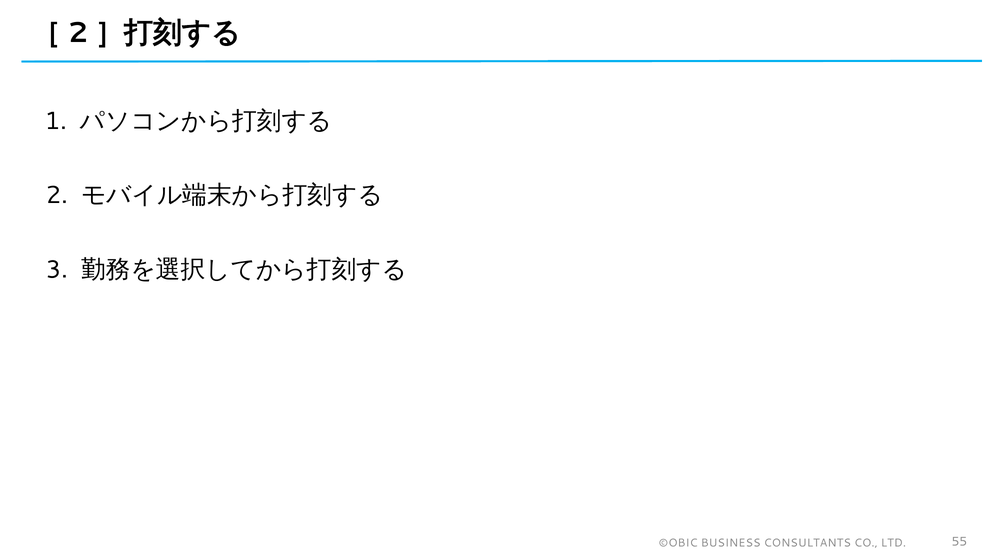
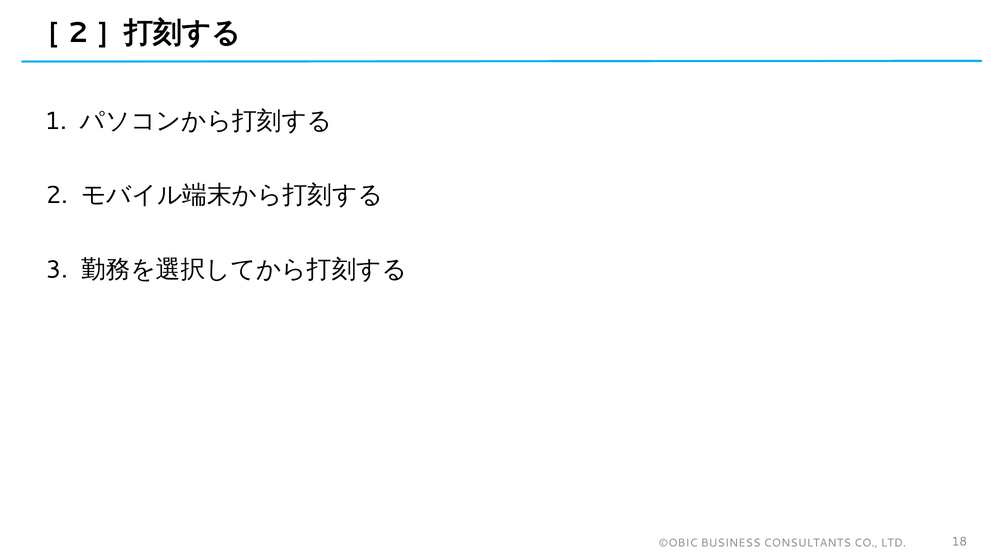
55: 55 -> 18 (959, 542)
